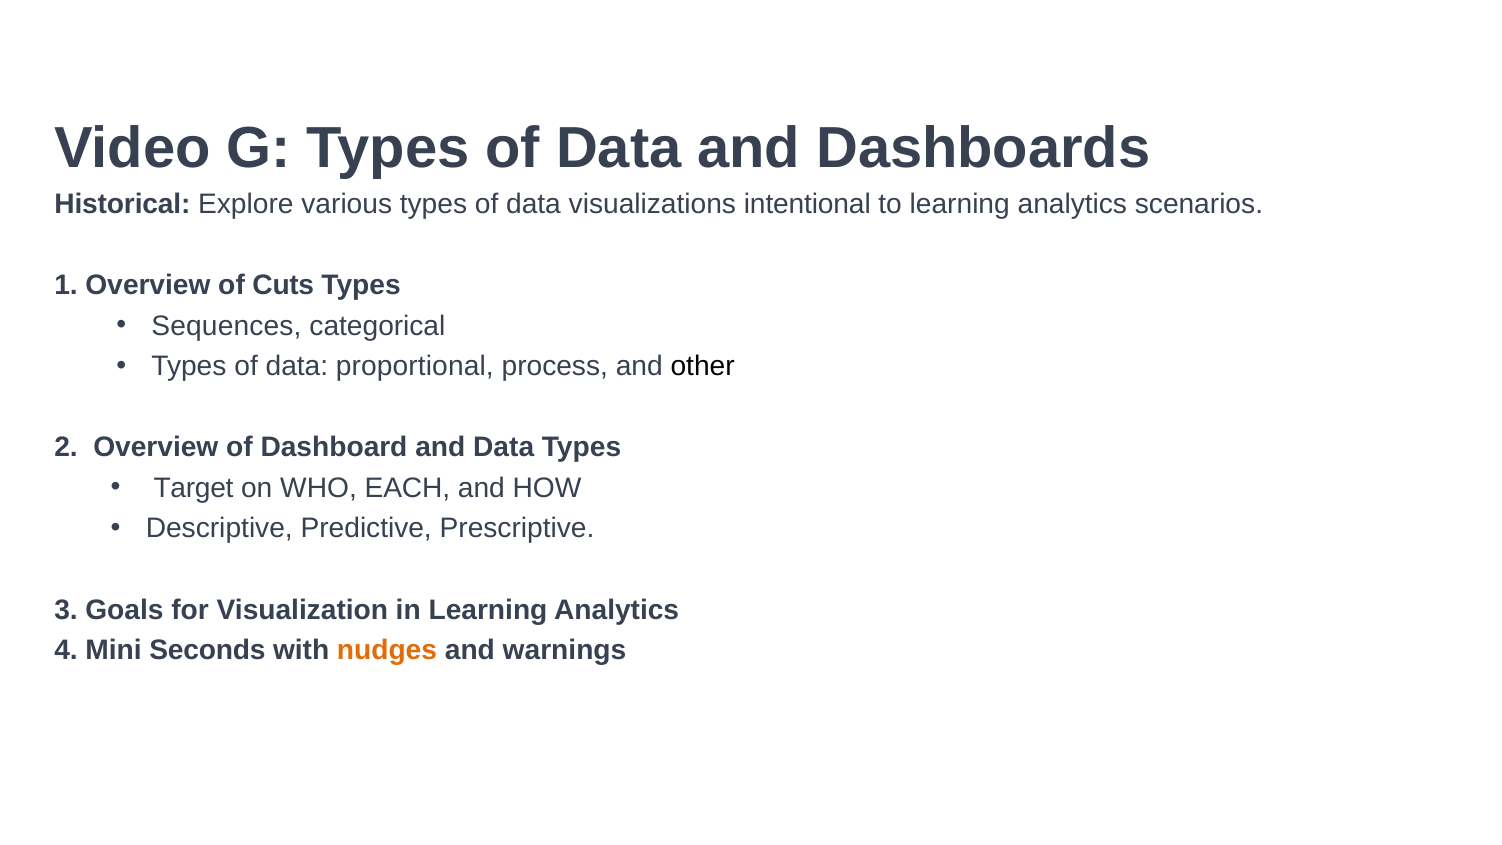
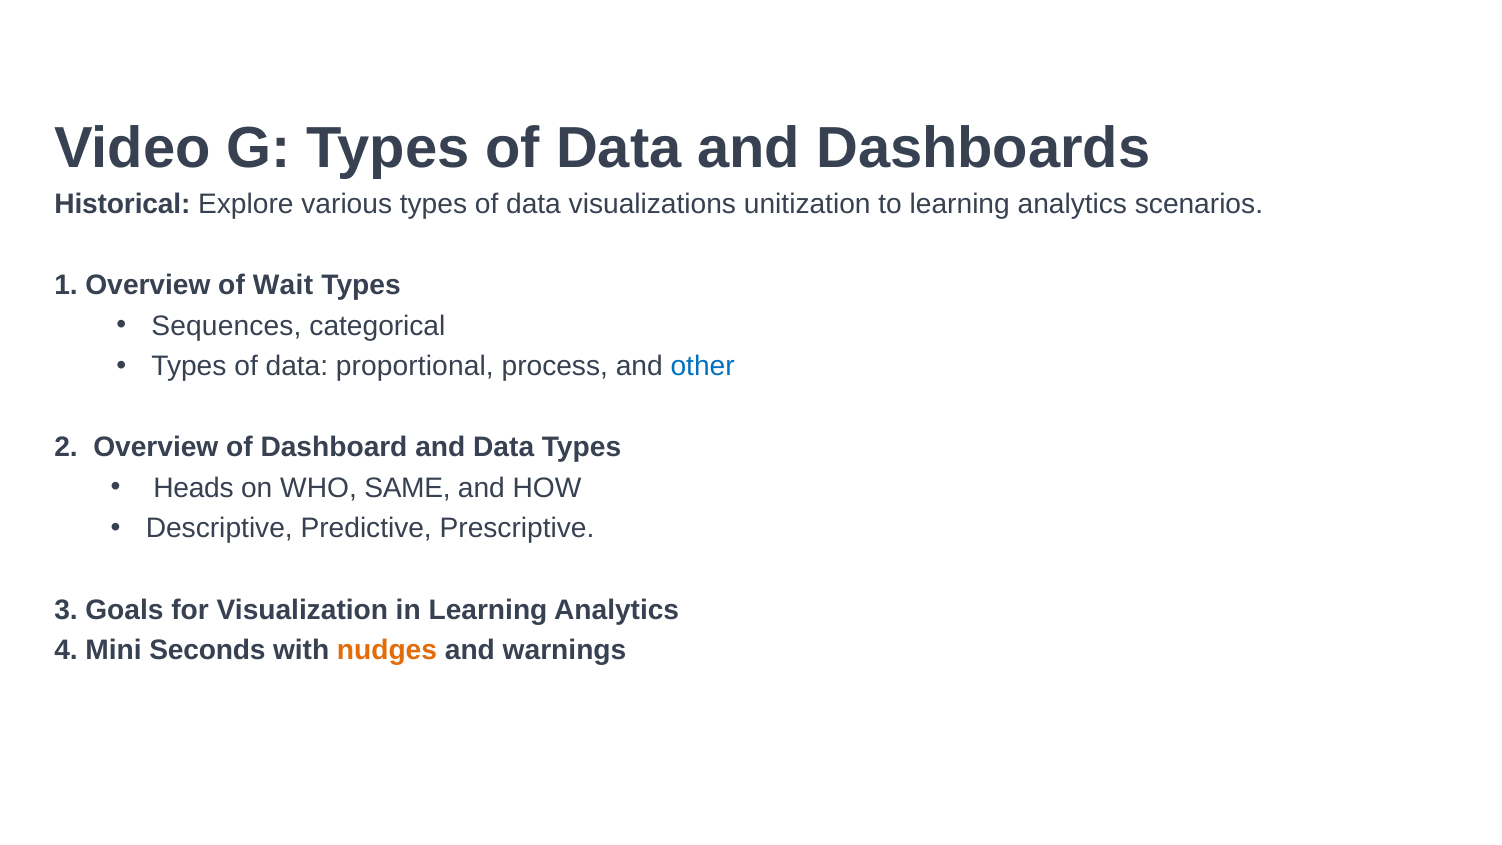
intentional: intentional -> unitization (807, 204)
Cuts: Cuts -> Wait (283, 285)
other colour: black -> blue (703, 366)
Target: Target -> Heads (194, 488)
EACH: EACH -> SAME (407, 488)
